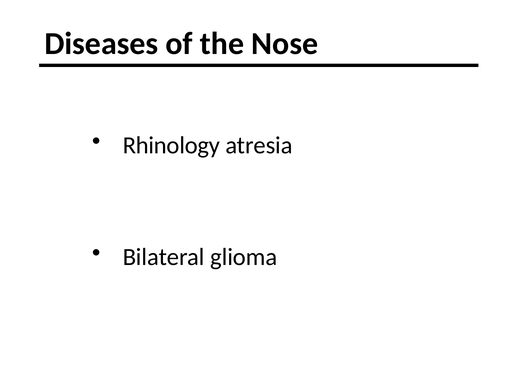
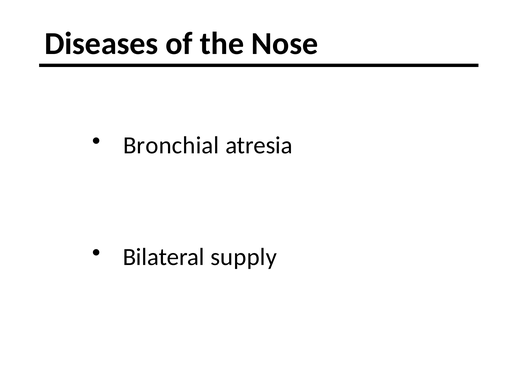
Rhinology: Rhinology -> Bronchial (171, 145)
glioma: glioma -> supply (244, 257)
